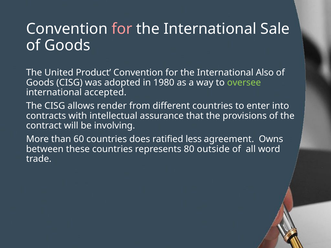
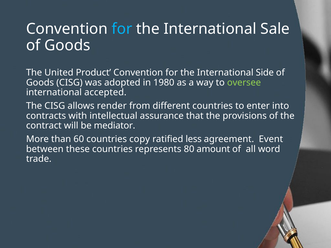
for colour: pink -> light blue (122, 29)
Also: Also -> Side (265, 73)
involving: involving -> mediator (115, 126)
does: does -> copy (140, 139)
Owns: Owns -> Event (271, 139)
outside: outside -> amount (213, 149)
